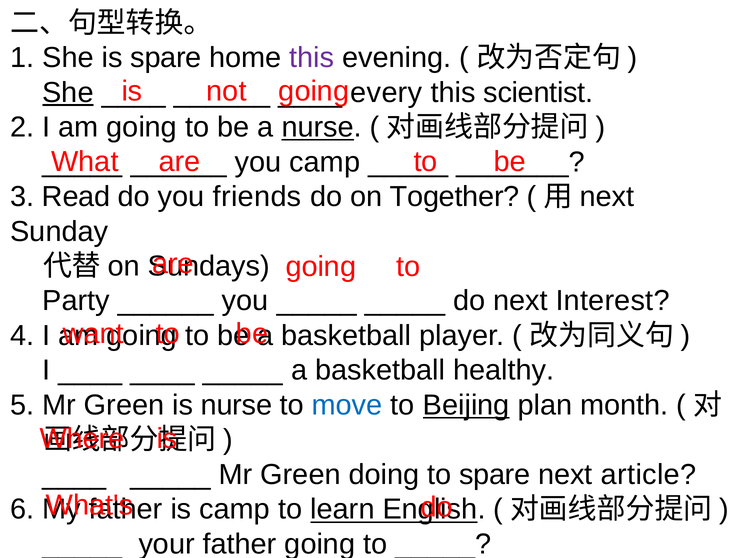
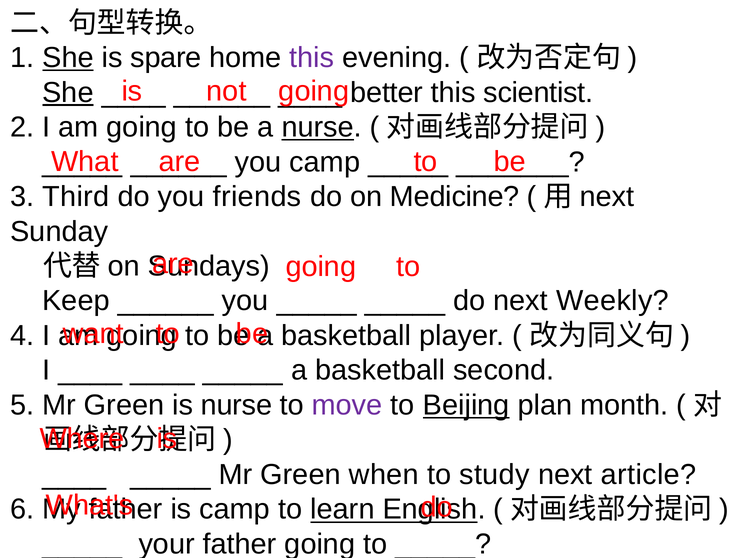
She underline: none -> present (68, 58)
every: every -> better (387, 93)
Read: Read -> Third (76, 197)
Together: Together -> Medicine (455, 197)
Party: Party -> Keep (76, 301)
Interest: Interest -> Weekly (613, 301)
healthy: healthy -> second (504, 370)
move colour: blue -> purple (347, 405)
doing: doing -> when (384, 475)
to spare: spare -> study (495, 475)
